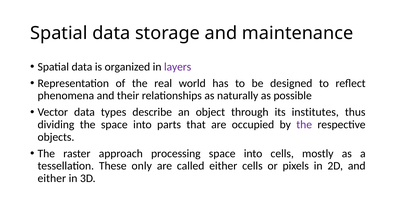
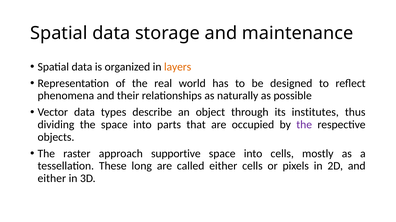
layers colour: purple -> orange (178, 67)
processing: processing -> supportive (176, 154)
only: only -> long (142, 166)
